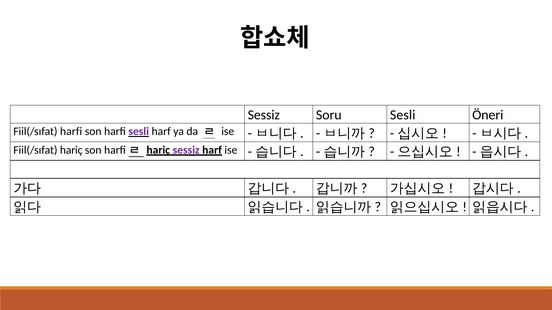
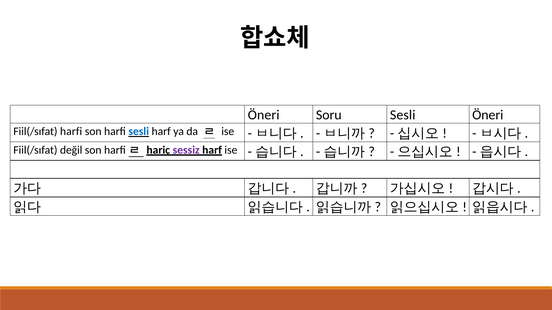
Sessiz: Sessiz -> Öneri (264, 115)
sesli colour: purple -> blue (139, 132)
Fiil(/sıfat hariç: hariç -> değil (71, 150)
